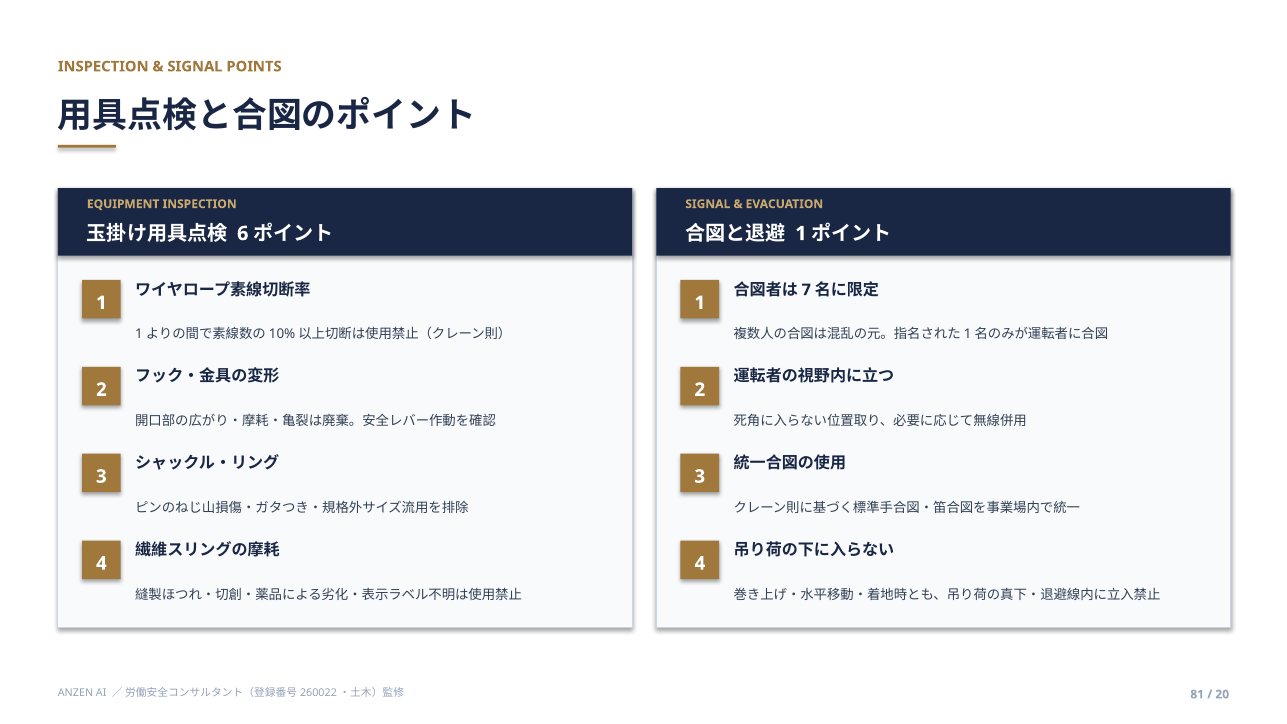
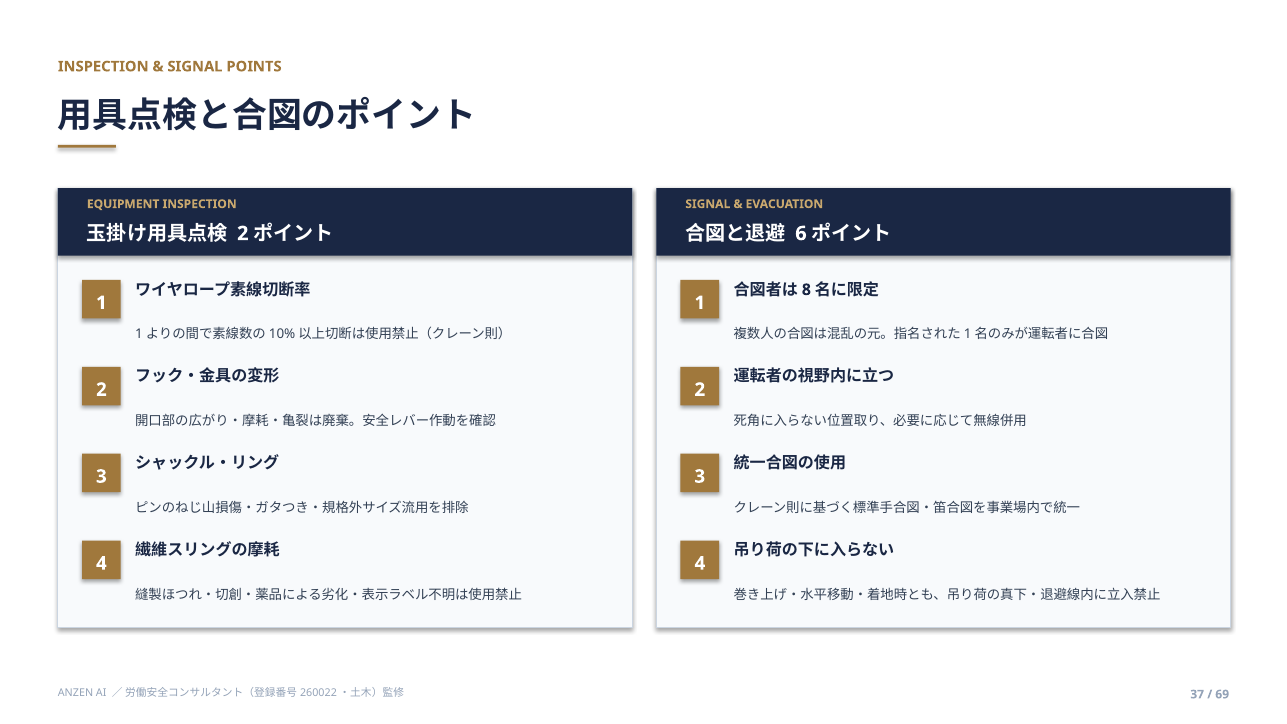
6: 6 -> 2 (243, 234)
1: 1 -> 6 (801, 234)
7: 7 -> 8 (806, 290)
81: 81 -> 37 (1197, 694)
20: 20 -> 69 (1222, 694)
